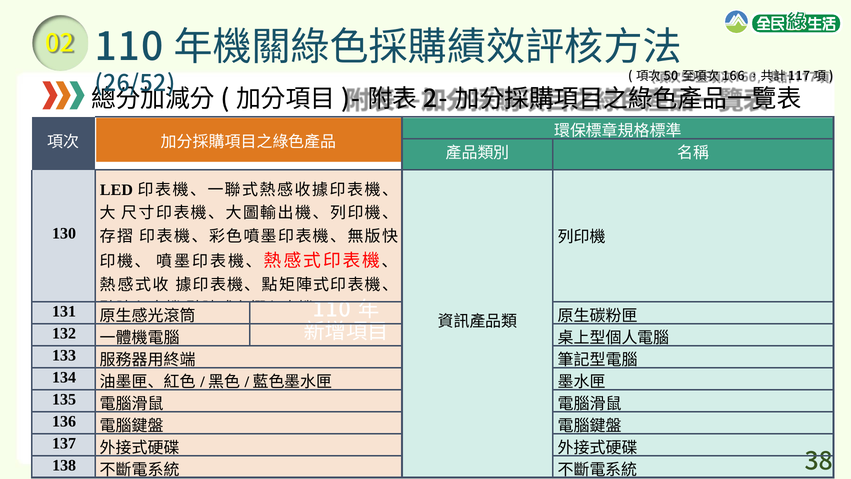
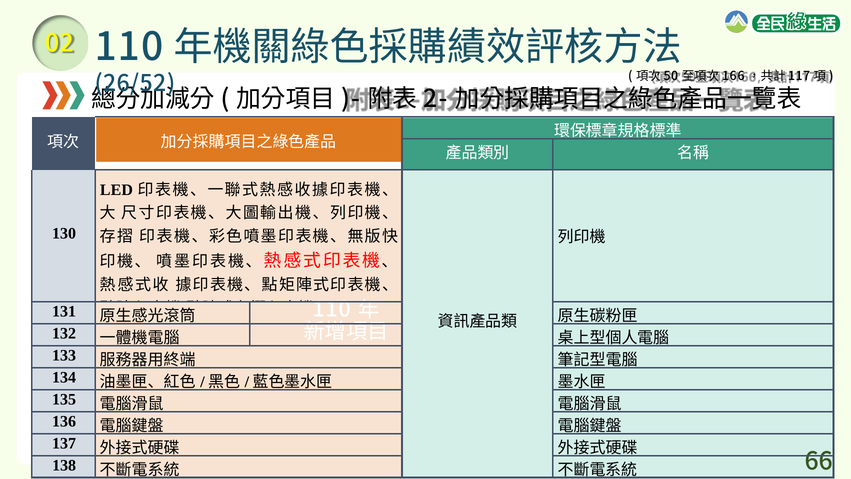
38: 38 -> 66 (819, 461)
